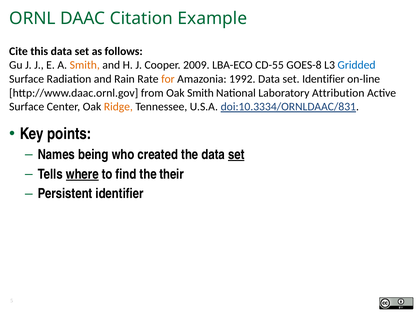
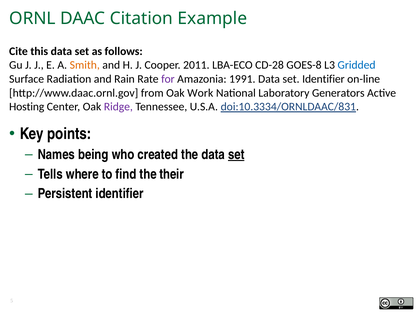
2009: 2009 -> 2011 (196, 65)
CD-55: CD-55 -> CD-28 (270, 65)
for colour: orange -> purple (168, 79)
1992: 1992 -> 1991 (242, 79)
Oak Smith: Smith -> Work (200, 93)
Attribution: Attribution -> Generators (338, 93)
Surface: Surface -> Hosting (27, 107)
Ridge colour: orange -> purple (118, 107)
where underline: present -> none (82, 174)
